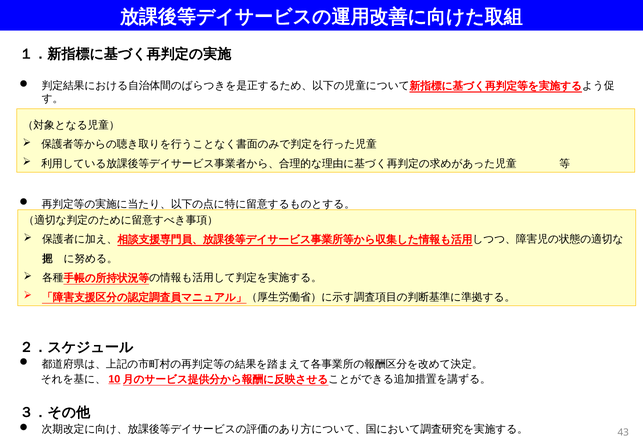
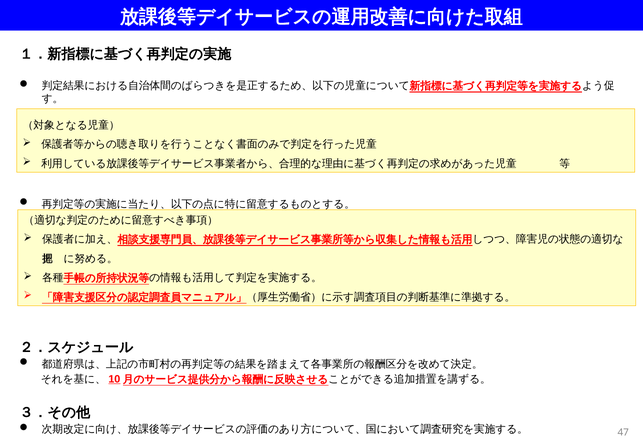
43: 43 -> 47 (623, 432)
